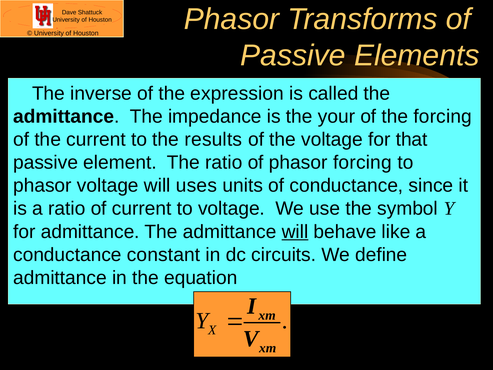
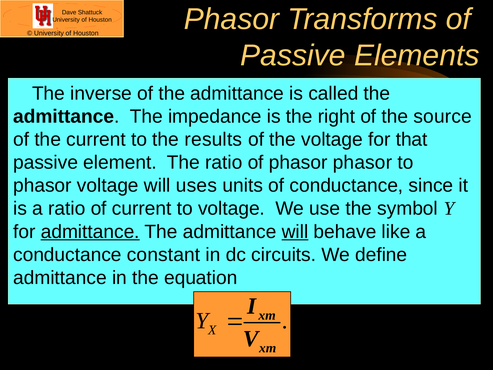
of the expression: expression -> admittance (237, 93)
your: your -> right (337, 116)
the forcing: forcing -> source (443, 116)
phasor forcing: forcing -> phasor (362, 162)
admittance underline: none -> present (90, 232)
